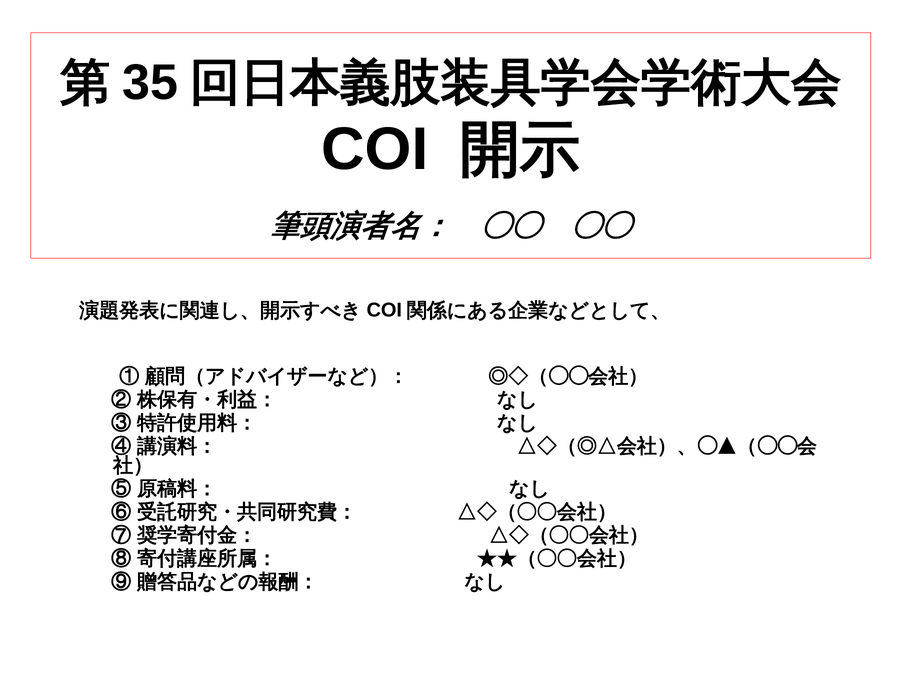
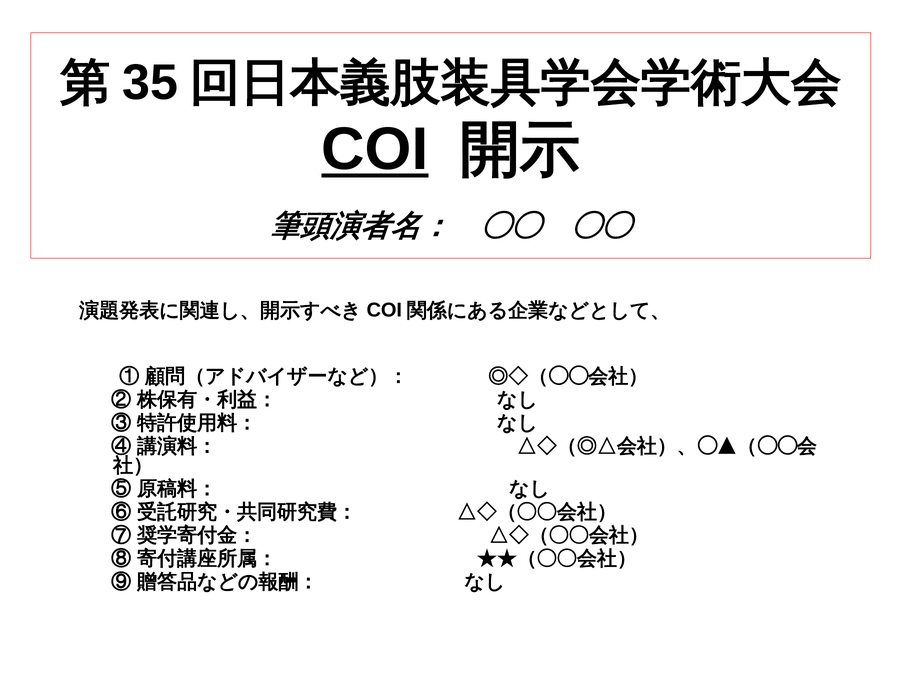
COI underline: none -> present (375, 150)
